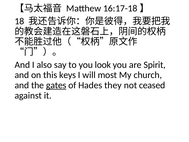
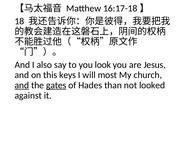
Spirit: Spirit -> Jesus (155, 65)
and underline: none -> present (22, 85)
they: they -> than (113, 85)
ceased: ceased -> looked (152, 85)
